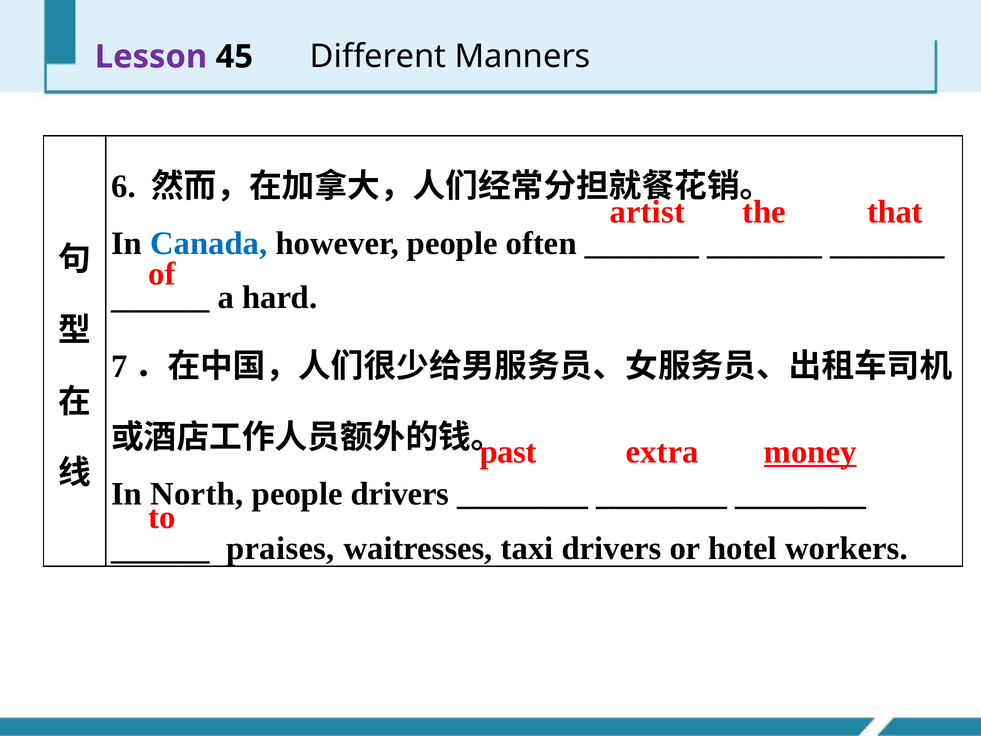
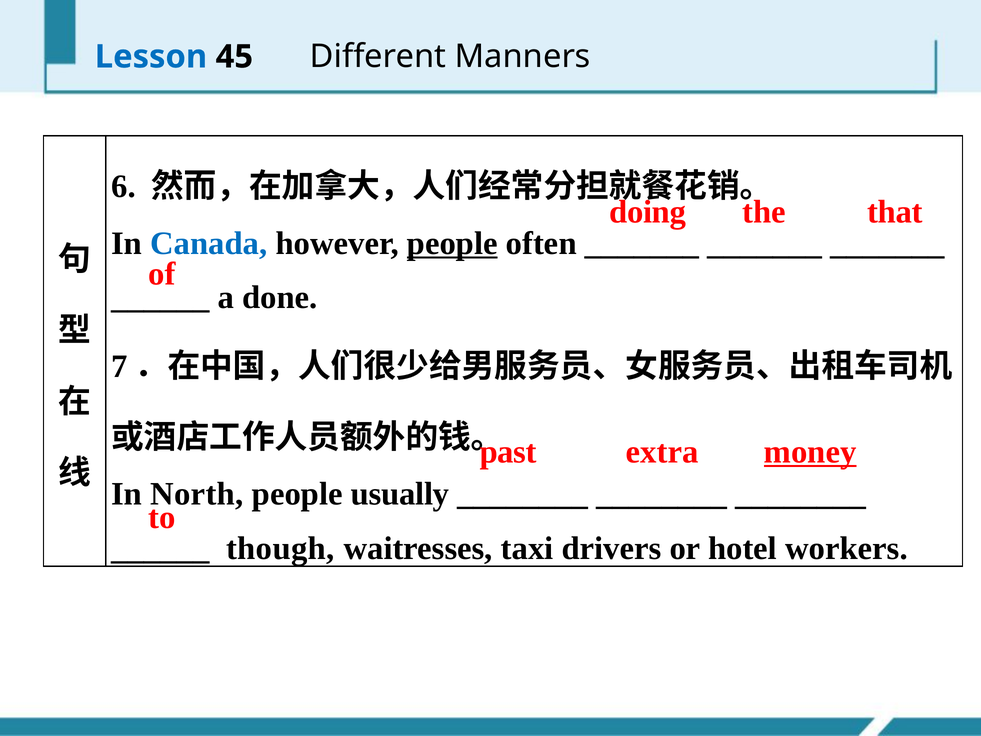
Lesson colour: purple -> blue (151, 57)
artist: artist -> doing (648, 212)
people underline: none -> present (452, 243)
hard: hard -> done (280, 297)
people drivers: drivers -> usually (400, 494)
praises: praises -> though (280, 548)
